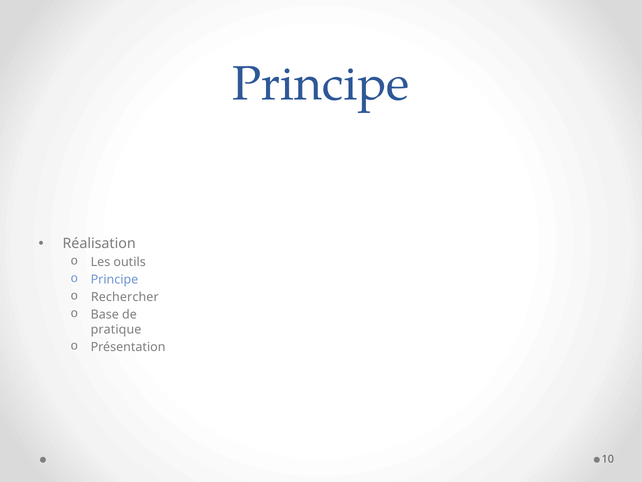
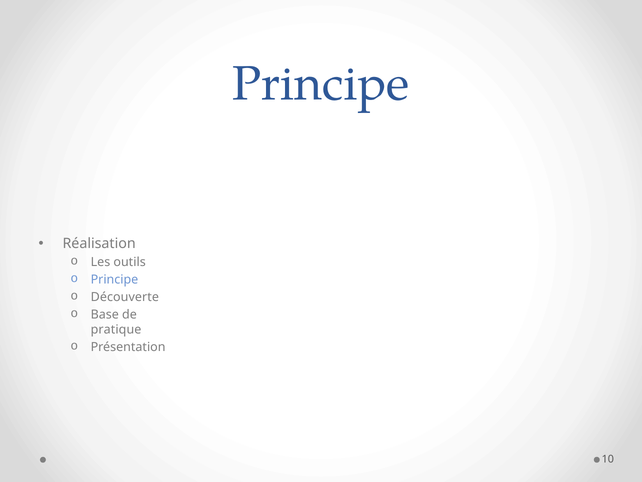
Rechercher: Rechercher -> Découverte (125, 297)
